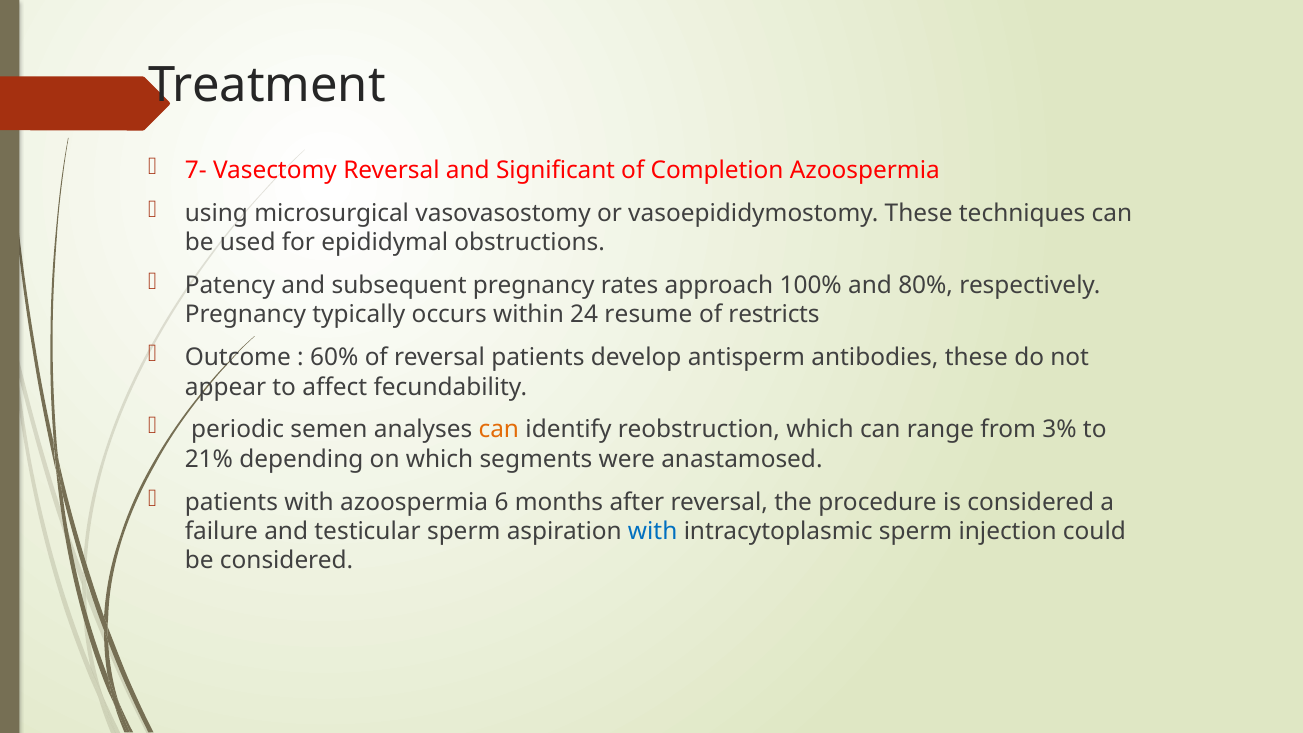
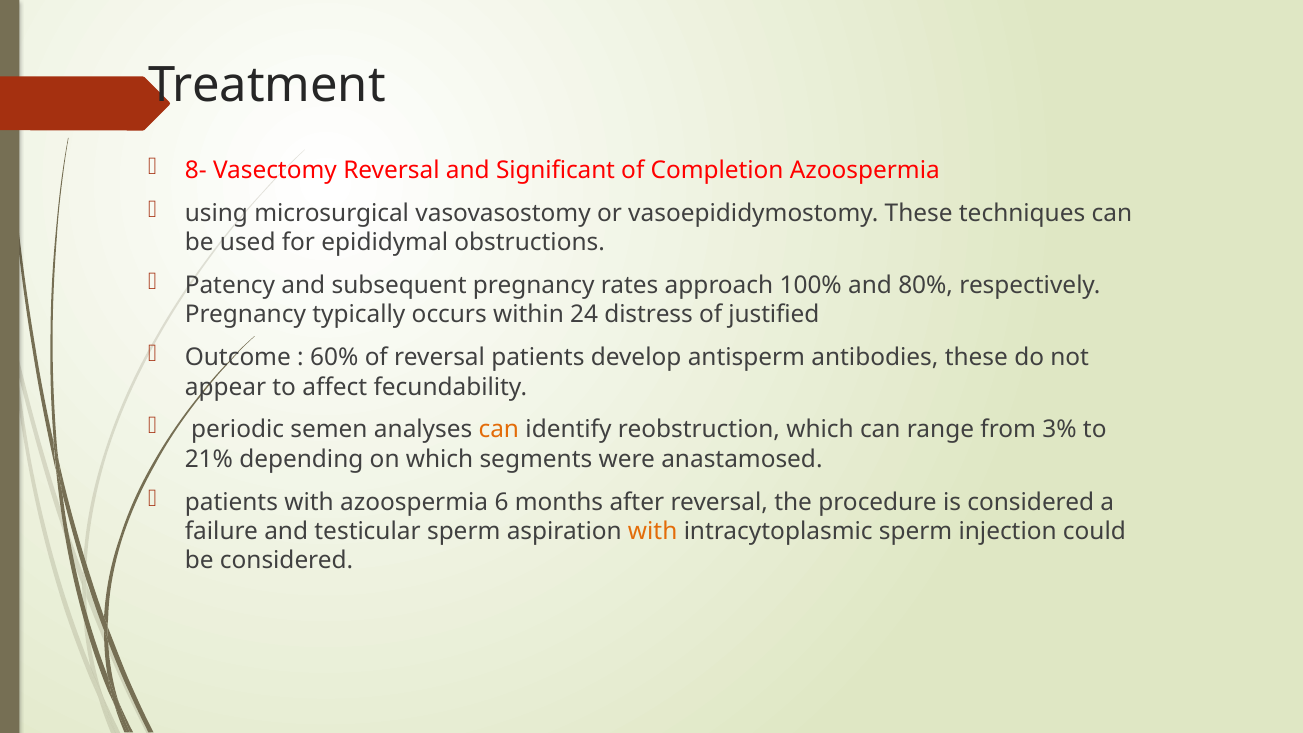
7-: 7- -> 8- (196, 170)
resume: resume -> distress (649, 315)
restricts: restricts -> justified (774, 315)
with colour: blue -> orange (653, 531)
